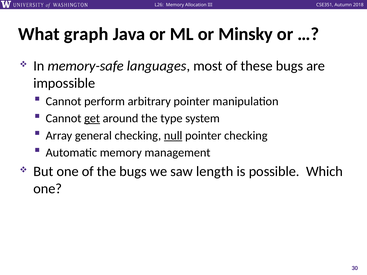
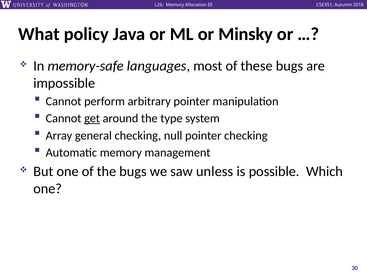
graph: graph -> policy (86, 34)
null underline: present -> none (173, 136)
length: length -> unless (215, 172)
